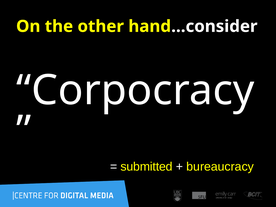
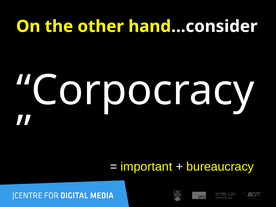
submitted: submitted -> important (146, 167)
